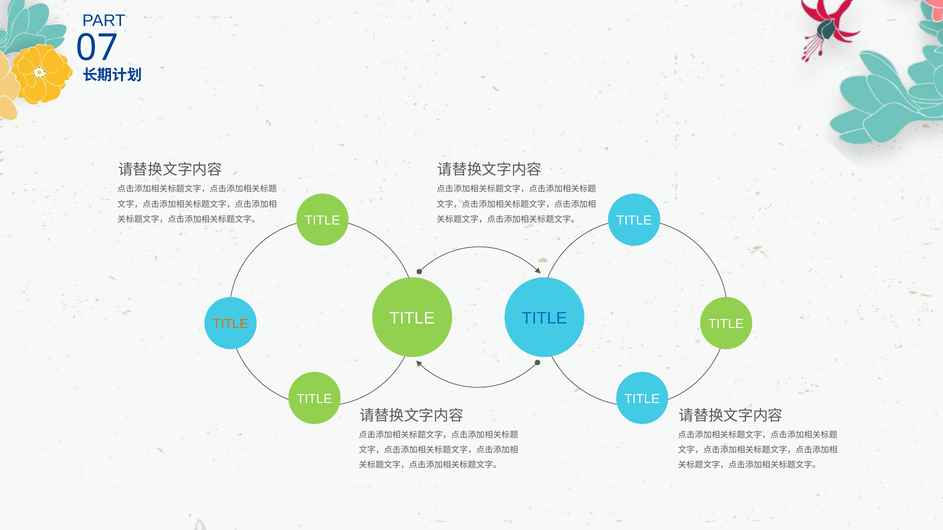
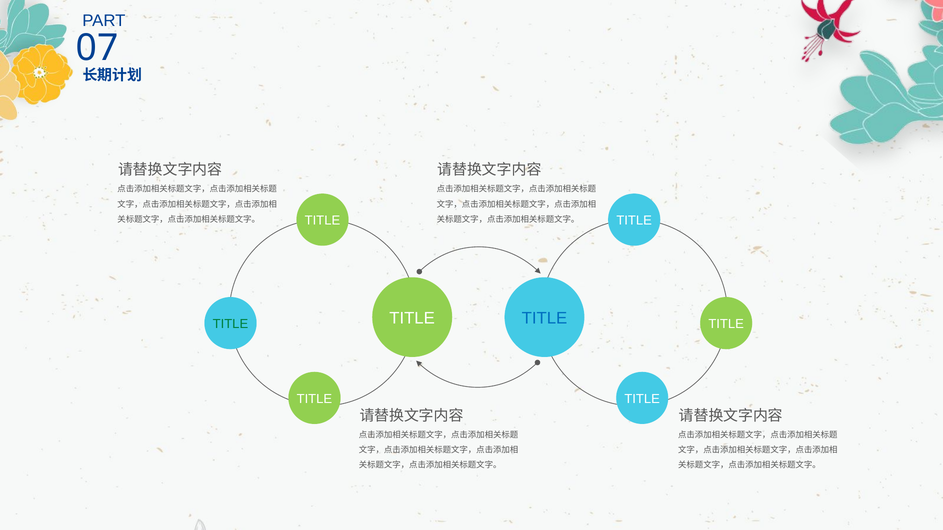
TITLE colour: orange -> green (230, 324)
